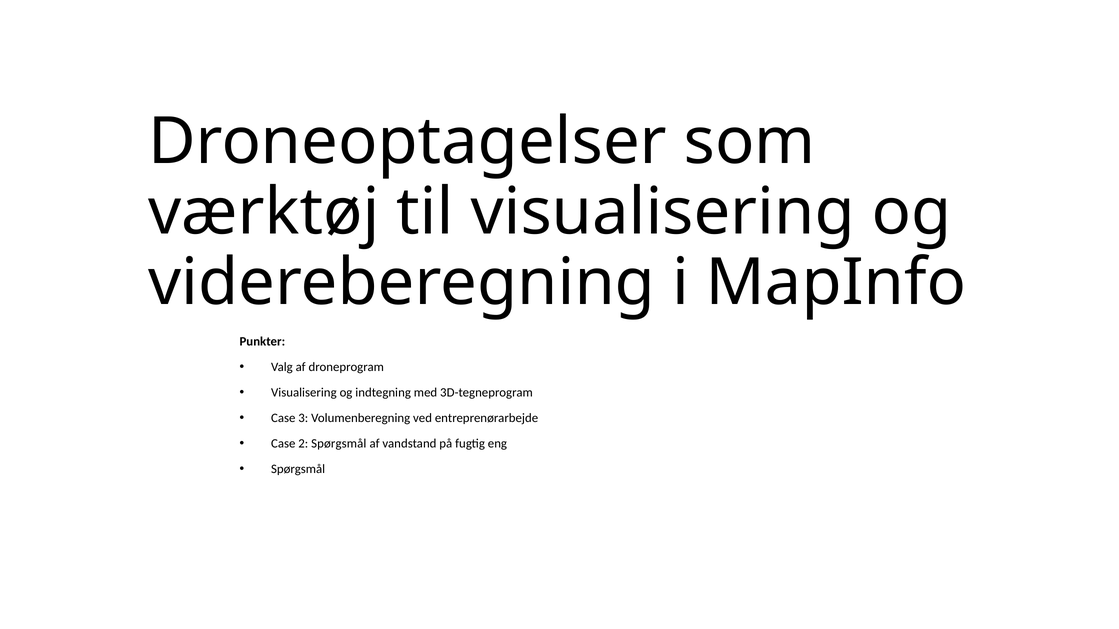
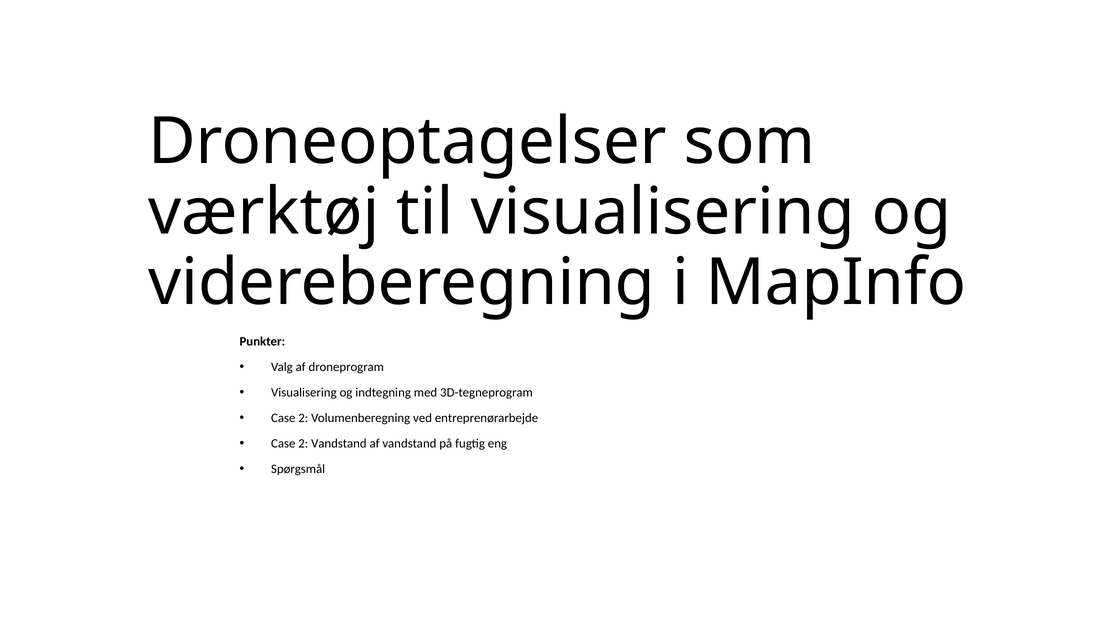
3: 3 -> 2 (303, 418)
2 Spørgsmål: Spørgsmål -> Vandstand (339, 444)
